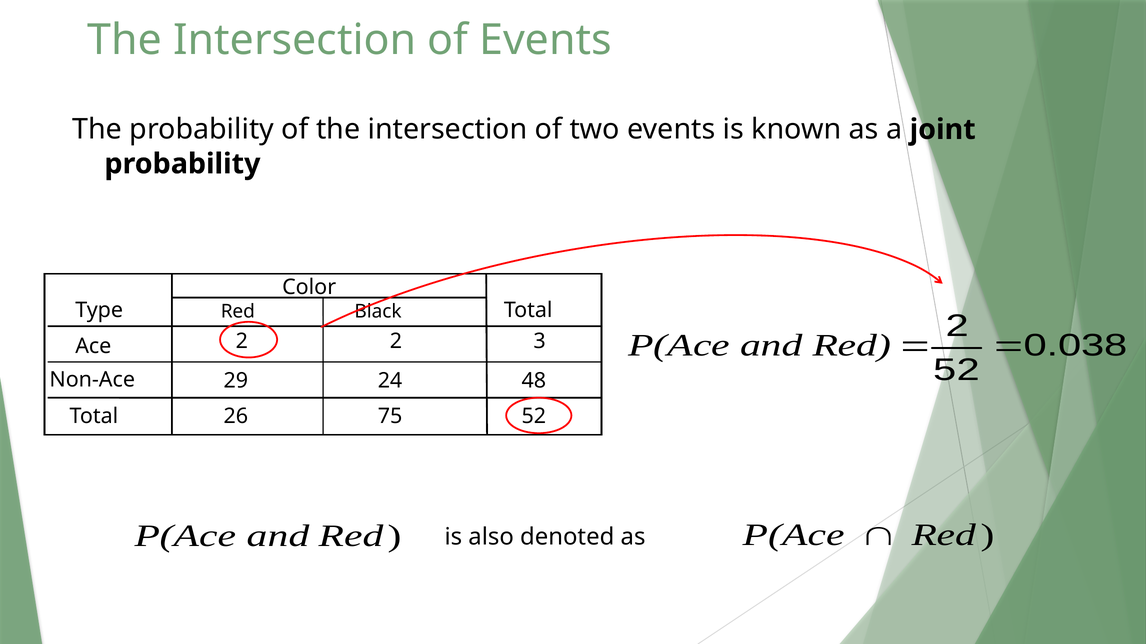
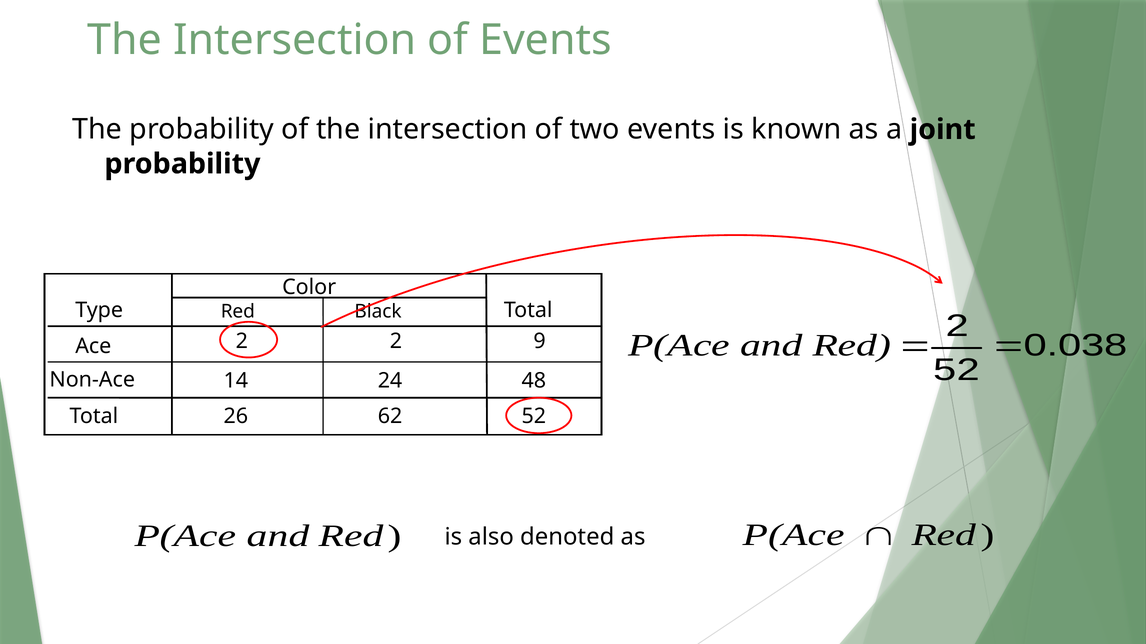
3: 3 -> 9 (540, 341)
29: 29 -> 14 (236, 381)
75: 75 -> 62 (390, 417)
